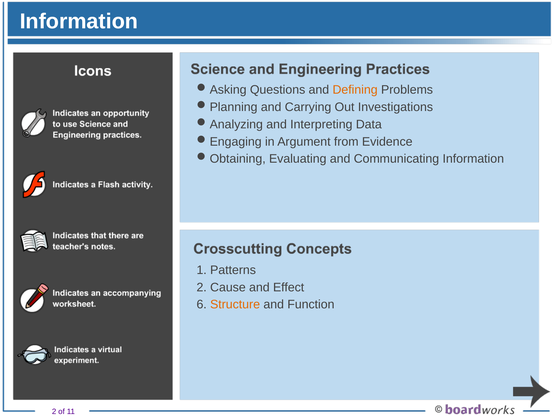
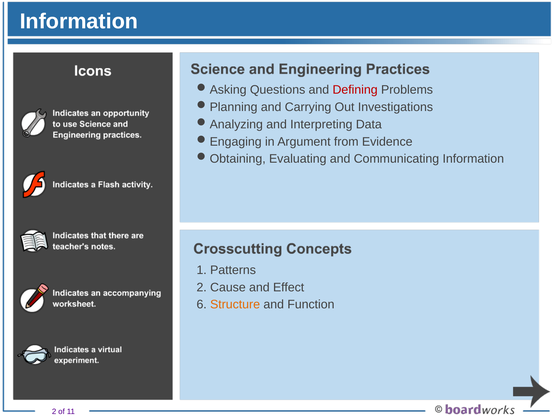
Defining colour: orange -> red (355, 90)
